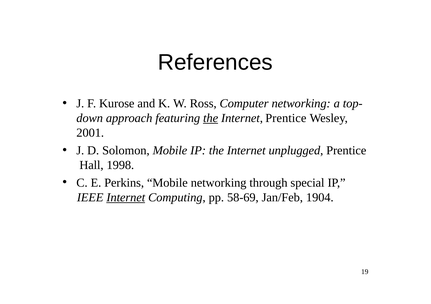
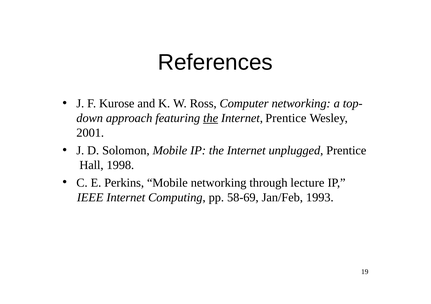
special: special -> lecture (307, 183)
Internet underline: present -> none (126, 198)
1904: 1904 -> 1993 (320, 198)
